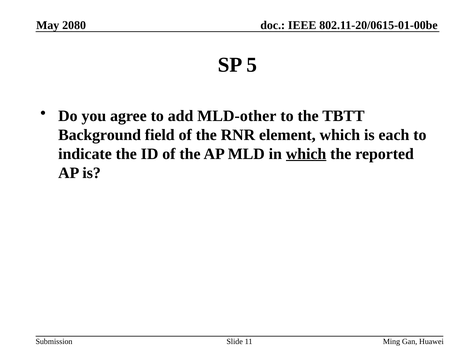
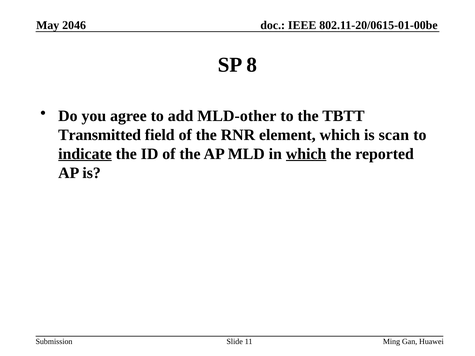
2080: 2080 -> 2046 (74, 25)
5: 5 -> 8 (252, 65)
Background: Background -> Transmitted (100, 135)
each: each -> scan (394, 135)
indicate underline: none -> present (85, 154)
